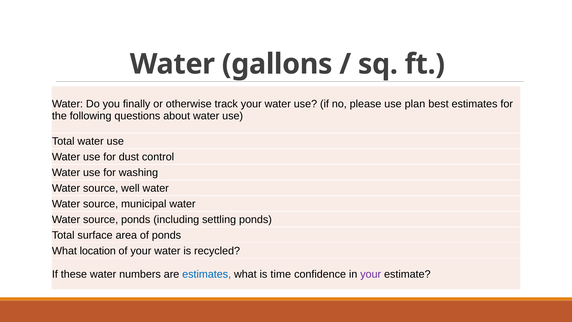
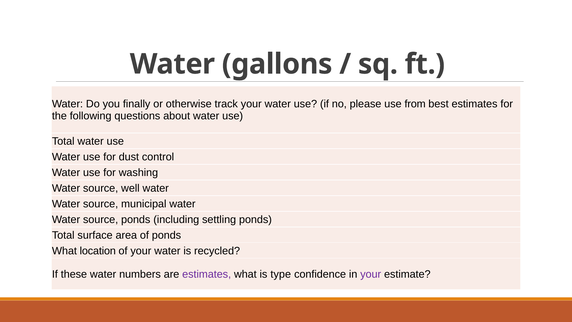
plan: plan -> from (415, 104)
estimates colour: blue -> purple (207, 274)
time: time -> type (281, 274)
